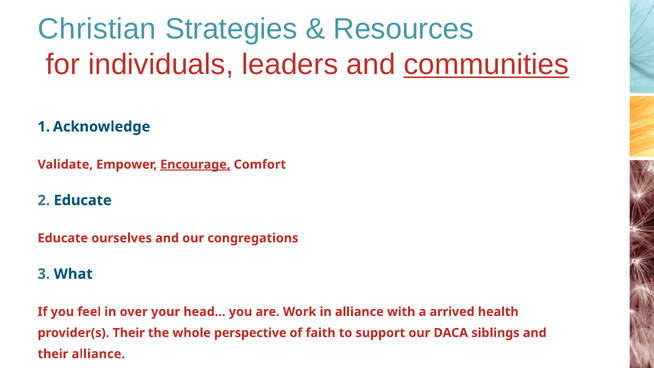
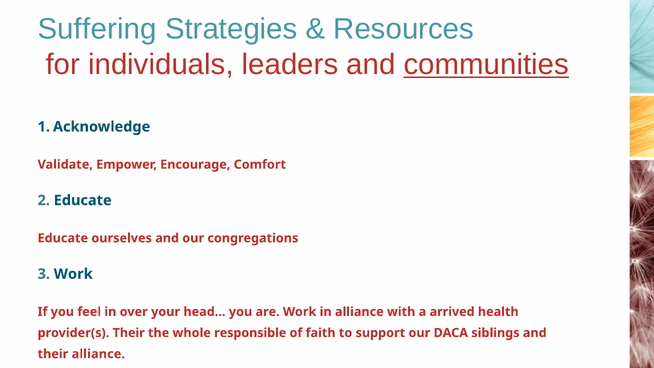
Christian: Christian -> Suffering (97, 29)
Encourage underline: present -> none (195, 164)
3 What: What -> Work (73, 274)
perspective: perspective -> responsible (250, 333)
